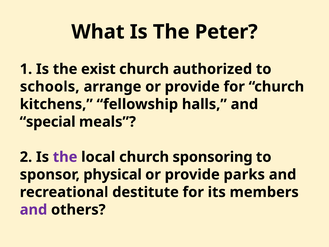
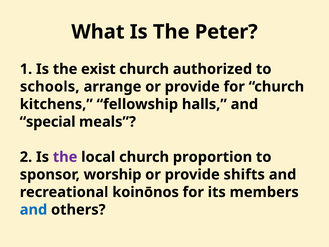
sponsoring: sponsoring -> proportion (213, 157)
physical: physical -> worship (113, 174)
parks: parks -> shifts (244, 174)
destitute: destitute -> koinōnos (146, 192)
and colour: purple -> blue (33, 210)
